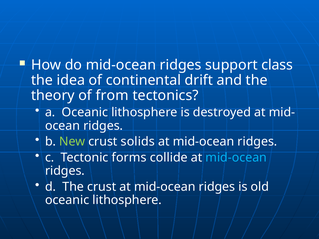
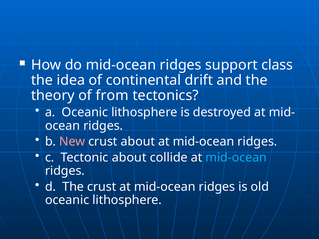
New colour: light green -> pink (72, 142)
crust solids: solids -> about (138, 142)
Tectonic forms: forms -> about (129, 158)
